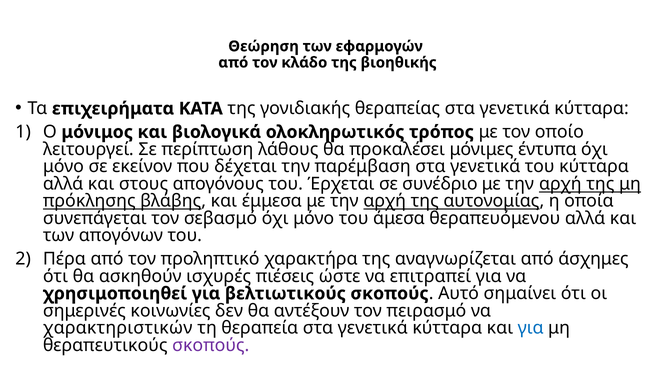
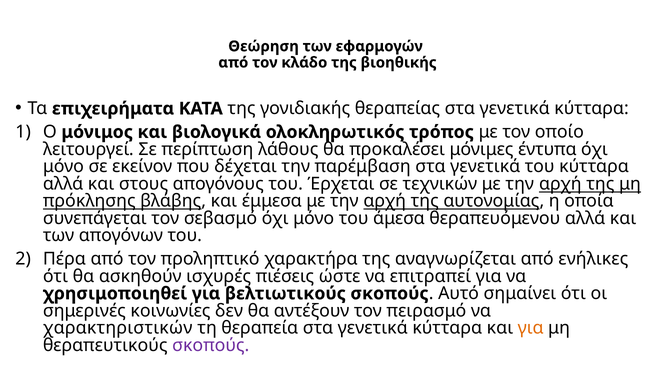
συνέδριο: συνέδριο -> τεχνικών (440, 184)
άσχημες: άσχημες -> ενήλικες (593, 259)
για colour: blue -> orange (531, 328)
